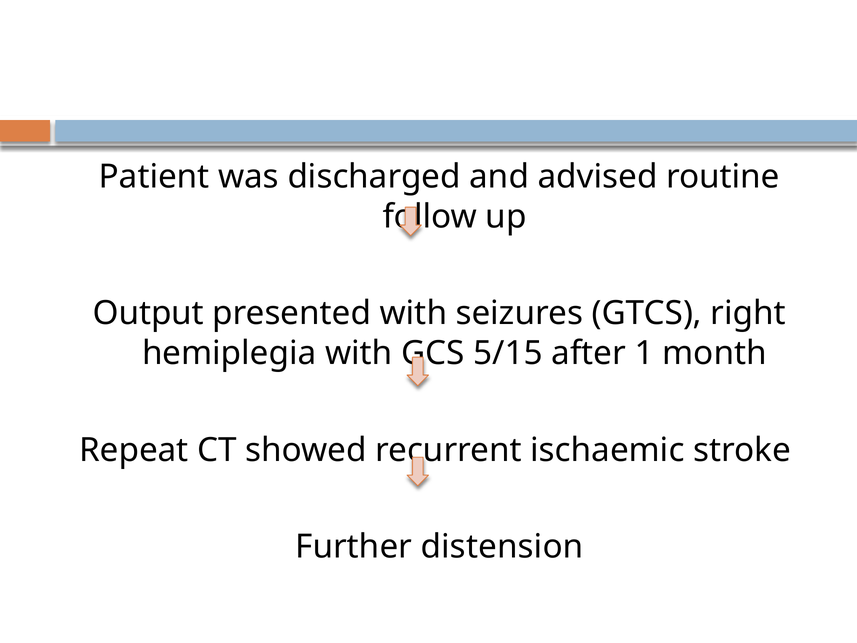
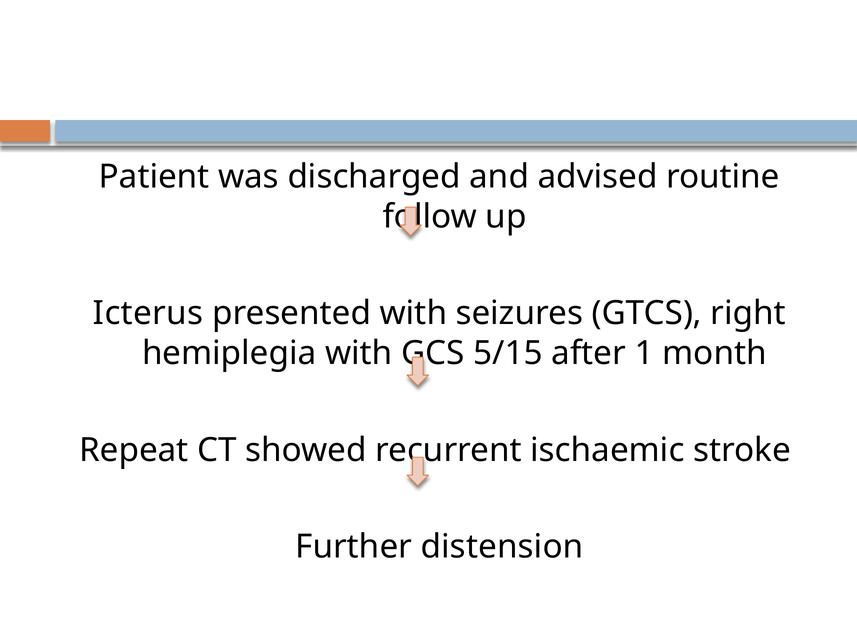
Output: Output -> Icterus (148, 313)
